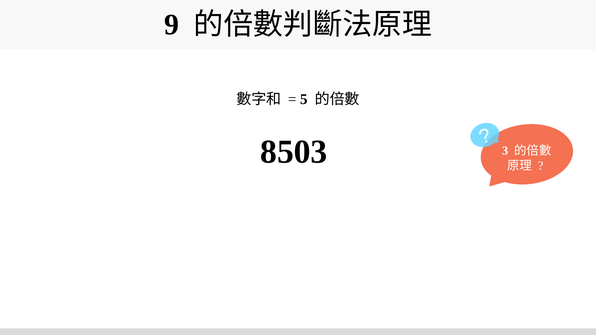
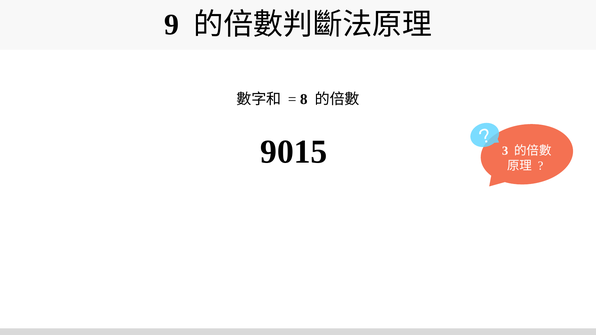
5: 5 -> 8 (304, 99)
8503: 8503 -> 9015 (294, 152)
